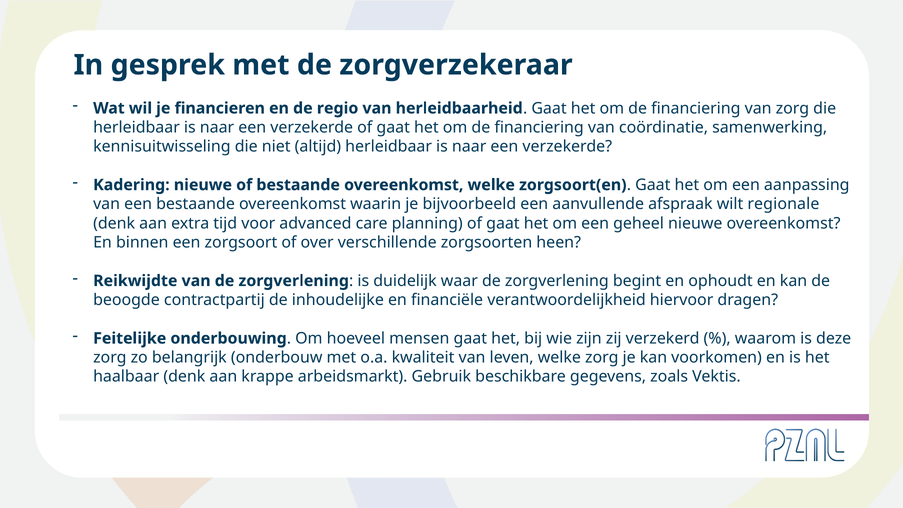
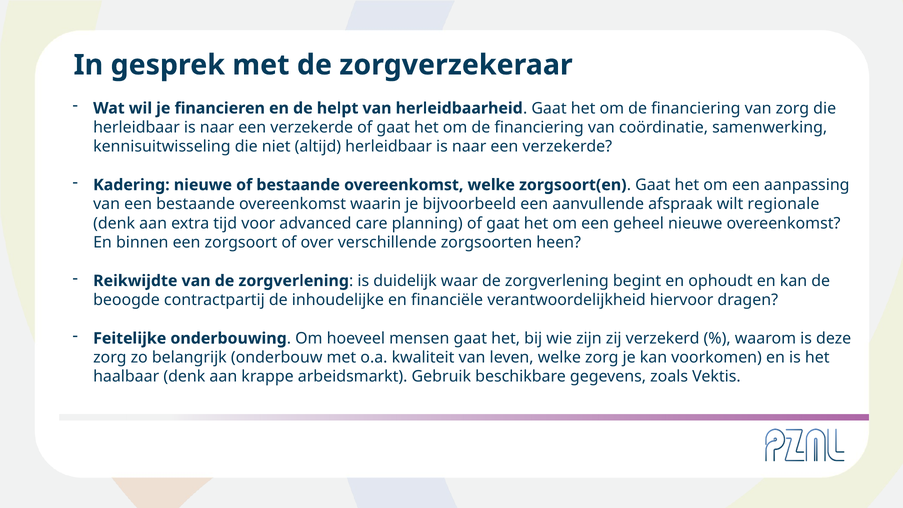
regio: regio -> helpt (338, 108)
